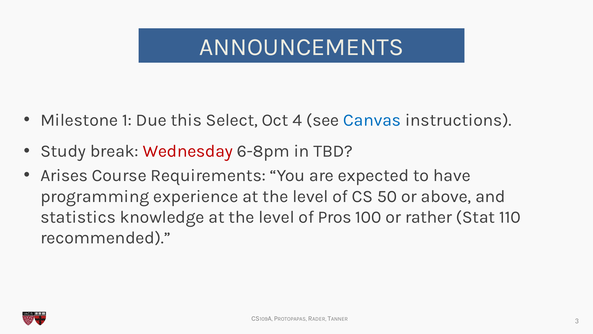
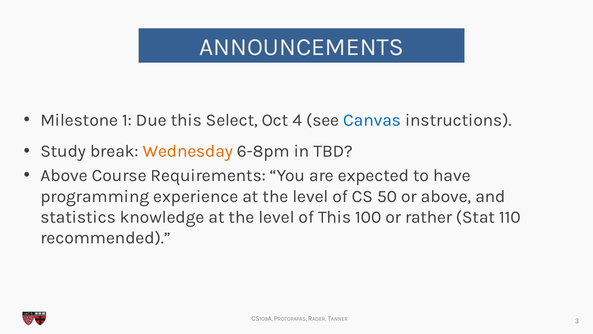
Wednesday colour: red -> orange (188, 151)
Arises: Arises -> Above (64, 175)
of Pros: Pros -> This (335, 217)
